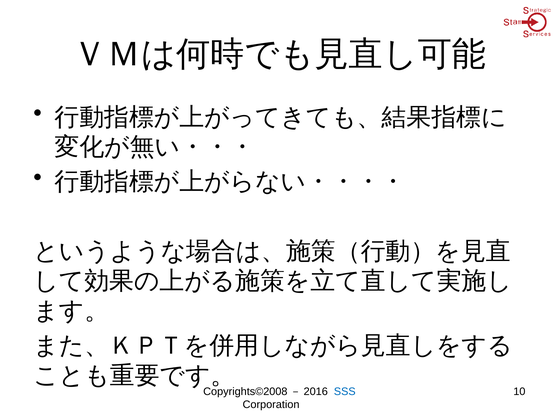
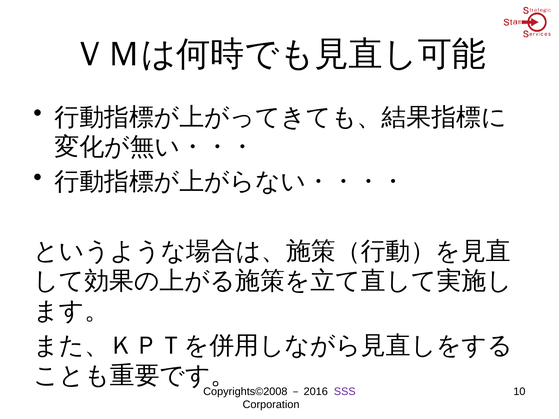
SSS colour: blue -> purple (345, 392)
